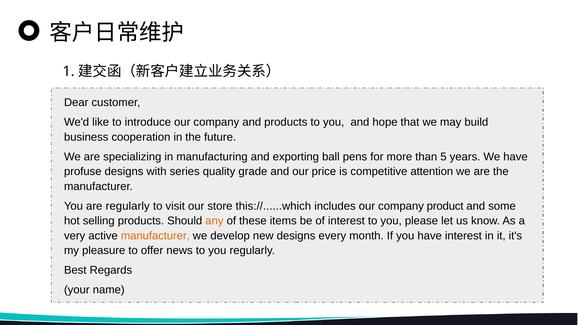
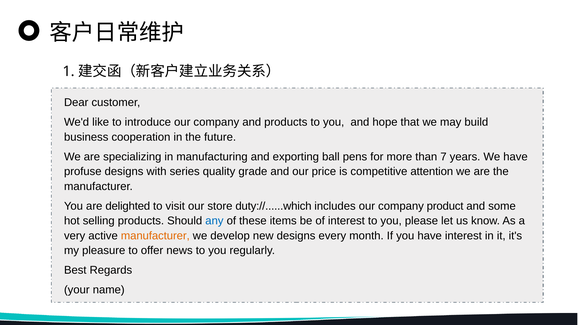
5: 5 -> 7 (443, 157)
are regularly: regularly -> delighted (128, 206)
this://......which: this://......which -> duty://......which (273, 206)
any colour: orange -> blue (214, 221)
